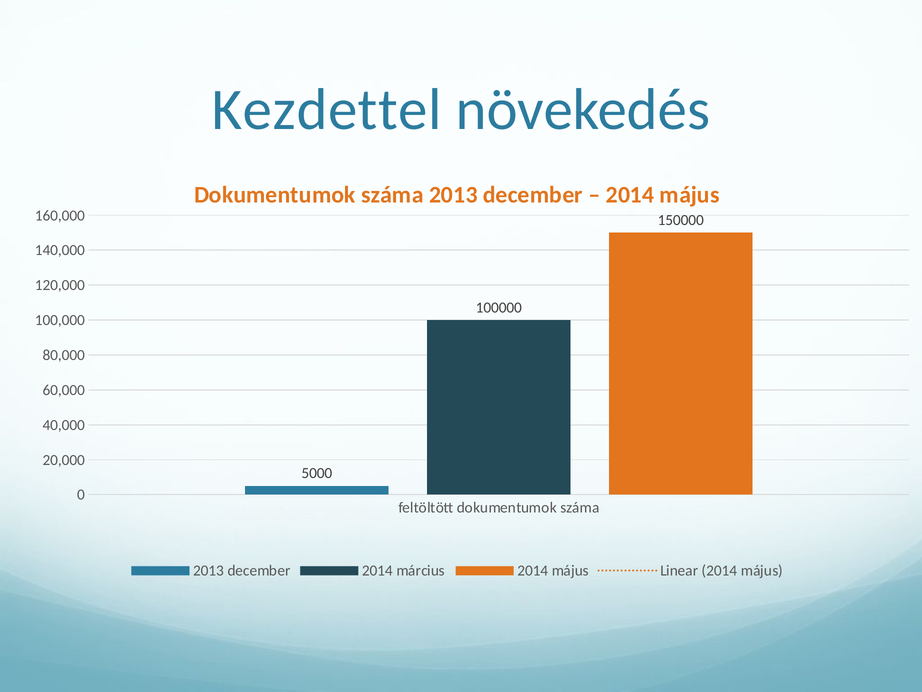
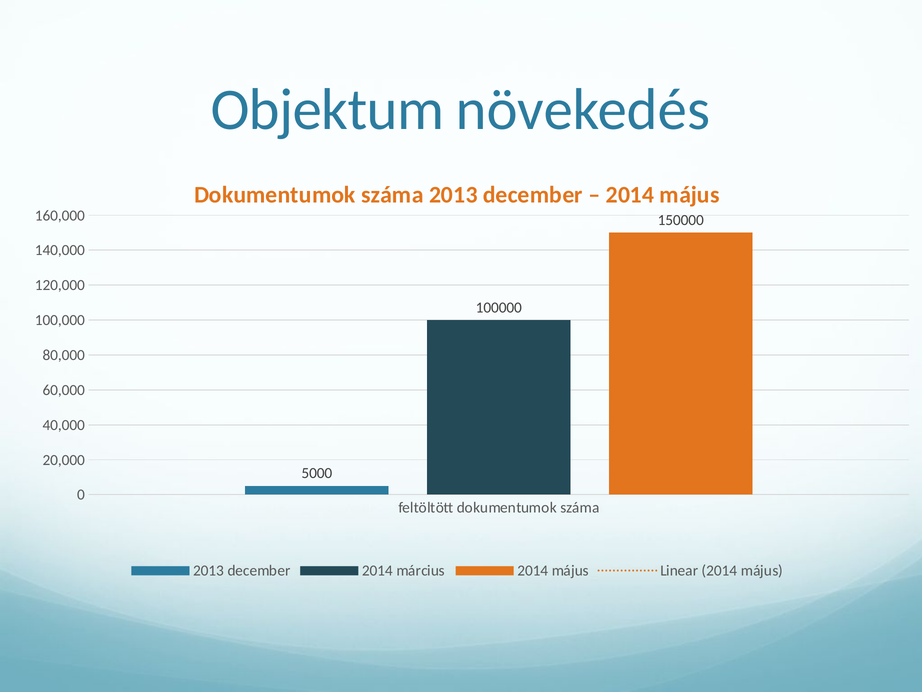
Kezdettel: Kezdettel -> Objektum (327, 110)
